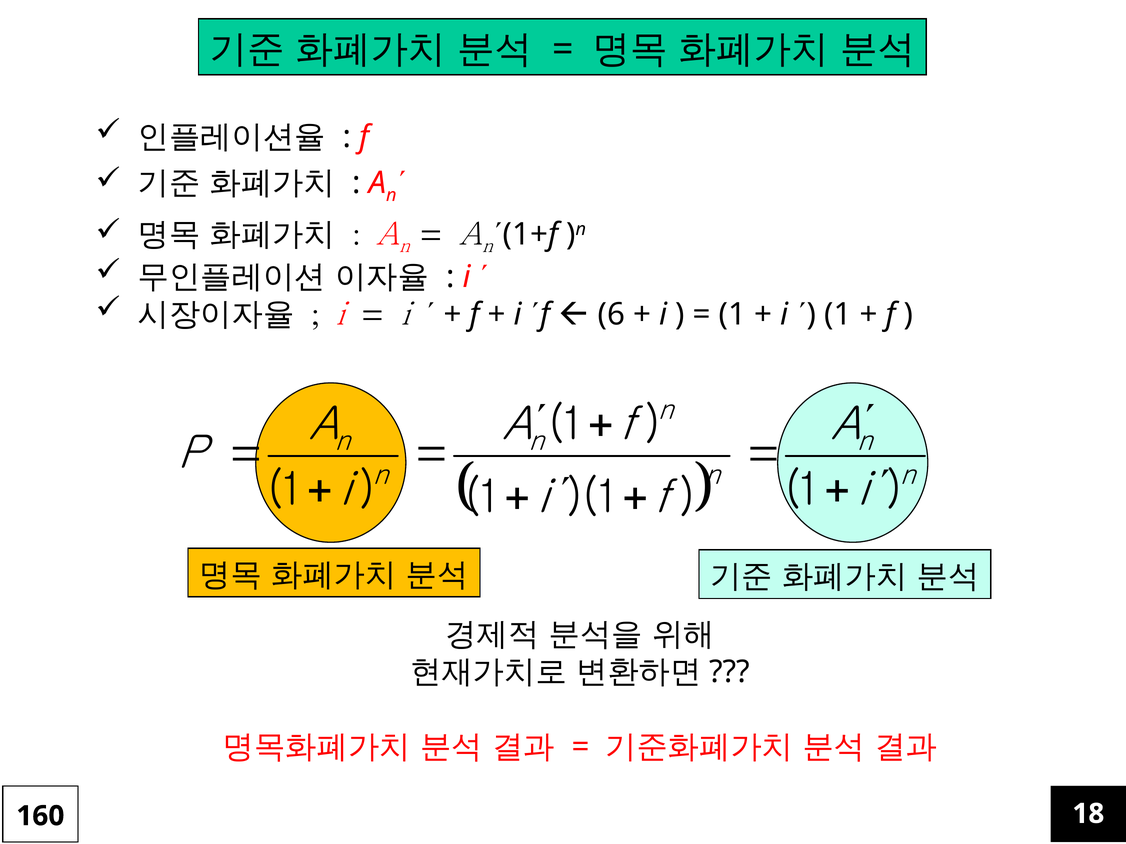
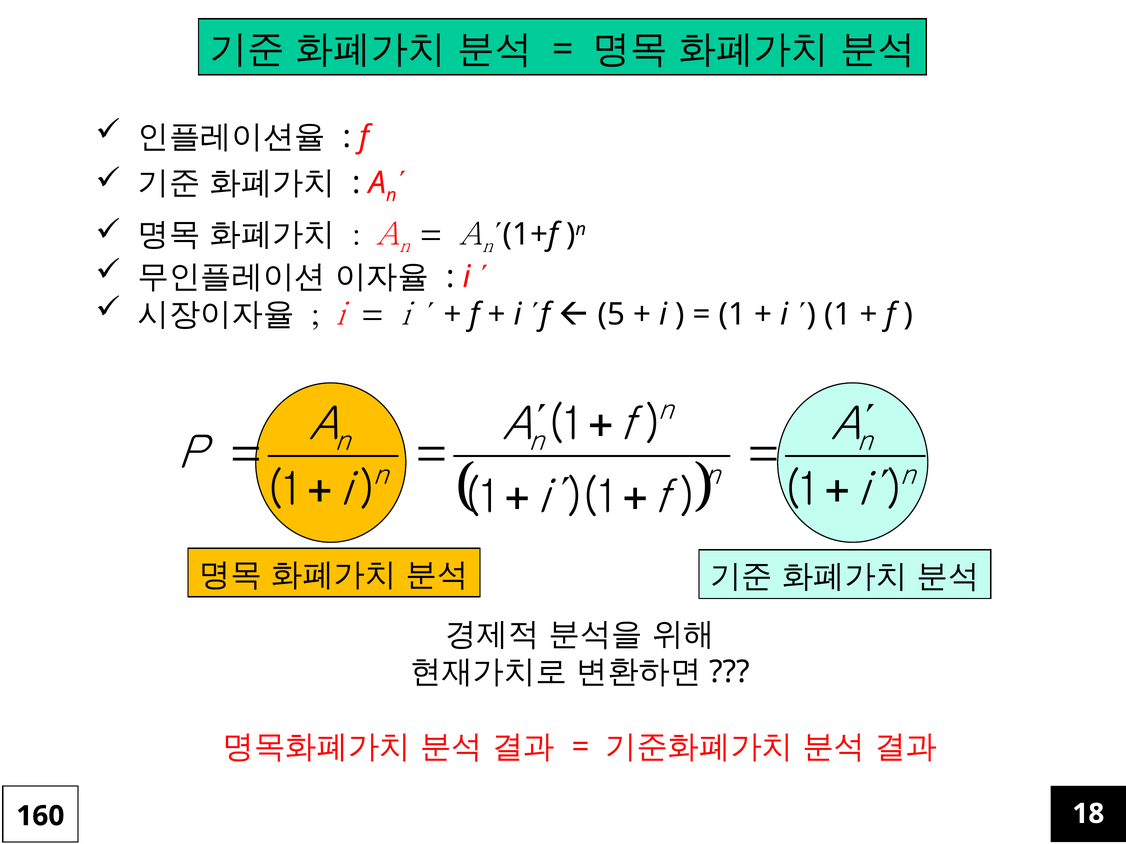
6: 6 -> 5 (611, 315)
